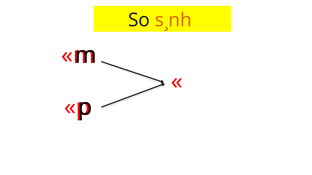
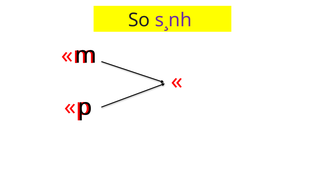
s¸nh colour: orange -> purple (173, 20)
